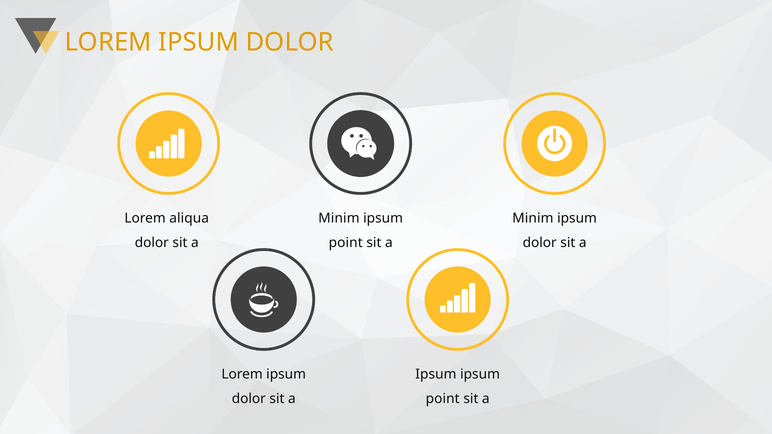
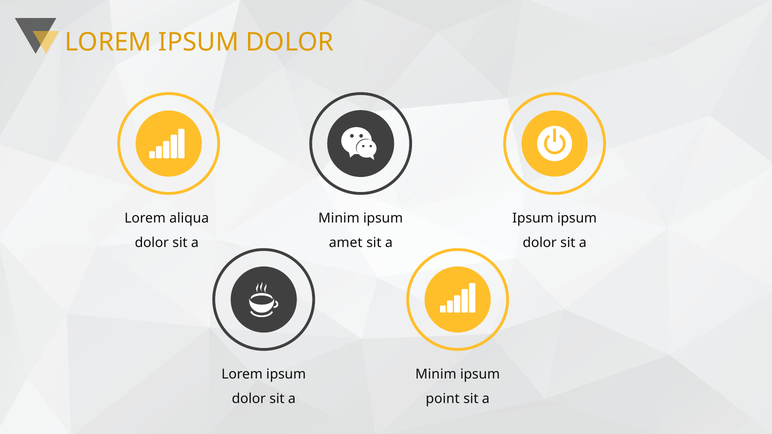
Minim: Minim -> Ipsum (533, 218)
point: point -> amet (346, 243)
Ipsum: Ipsum -> Minim (436, 374)
